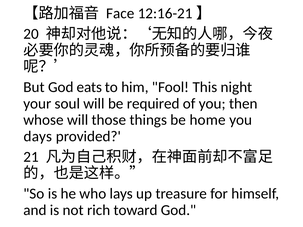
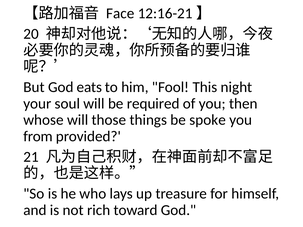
home: home -> spoke (208, 120)
days: days -> from (38, 136)
